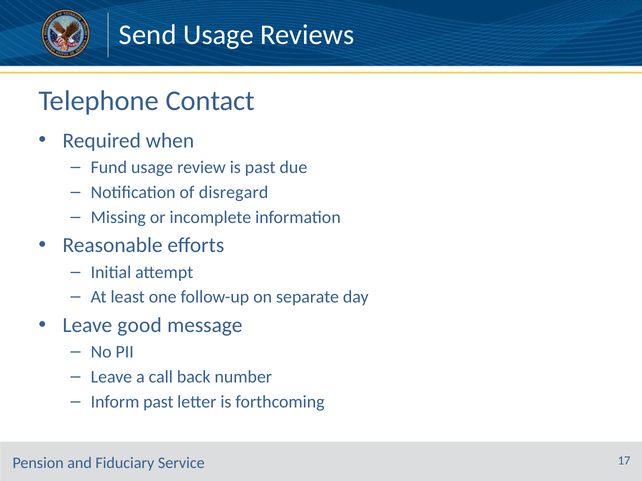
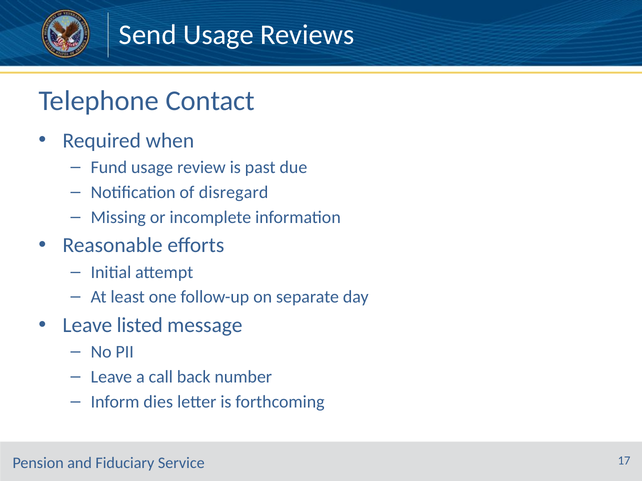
good: good -> listed (140, 325)
Inform past: past -> dies (158, 402)
